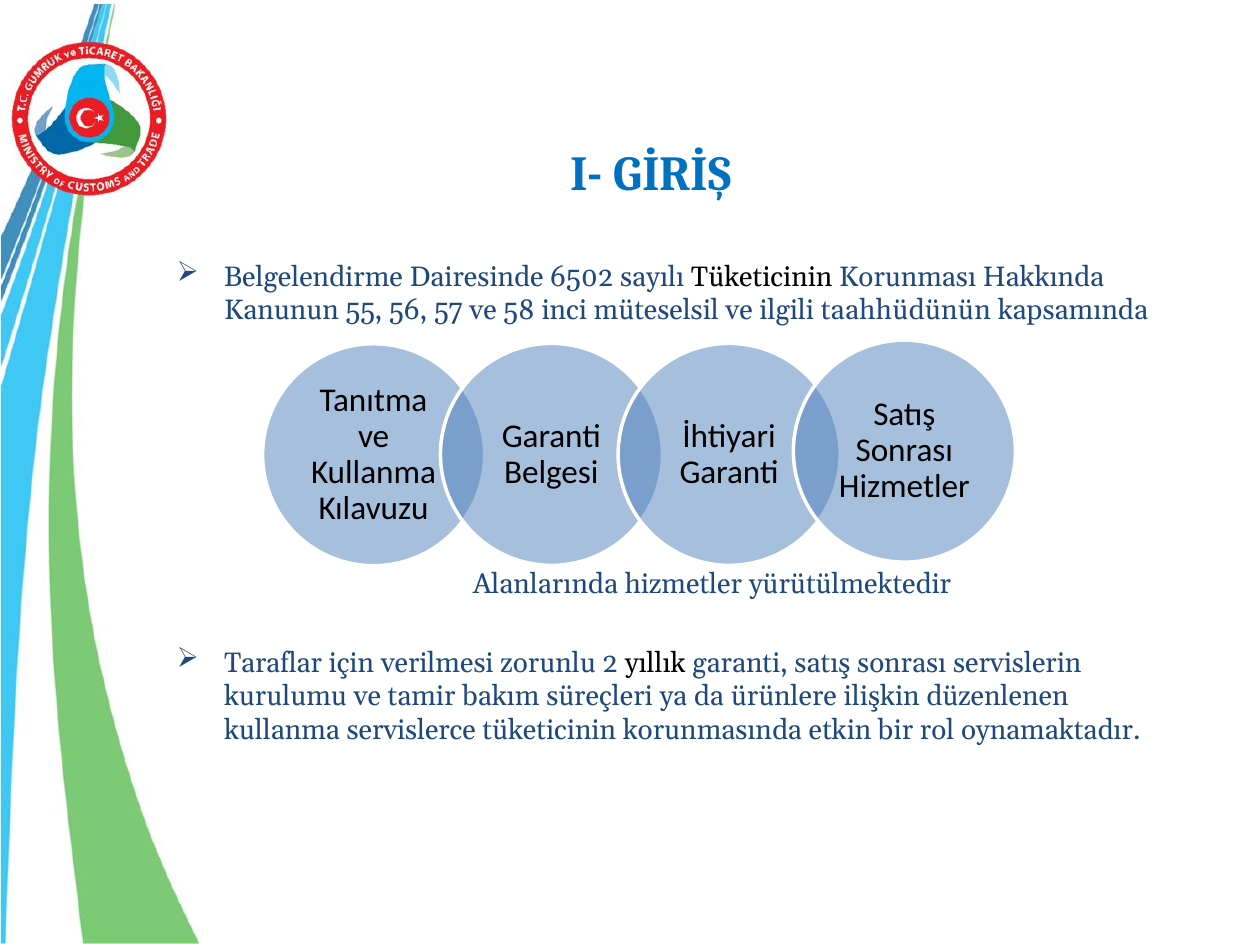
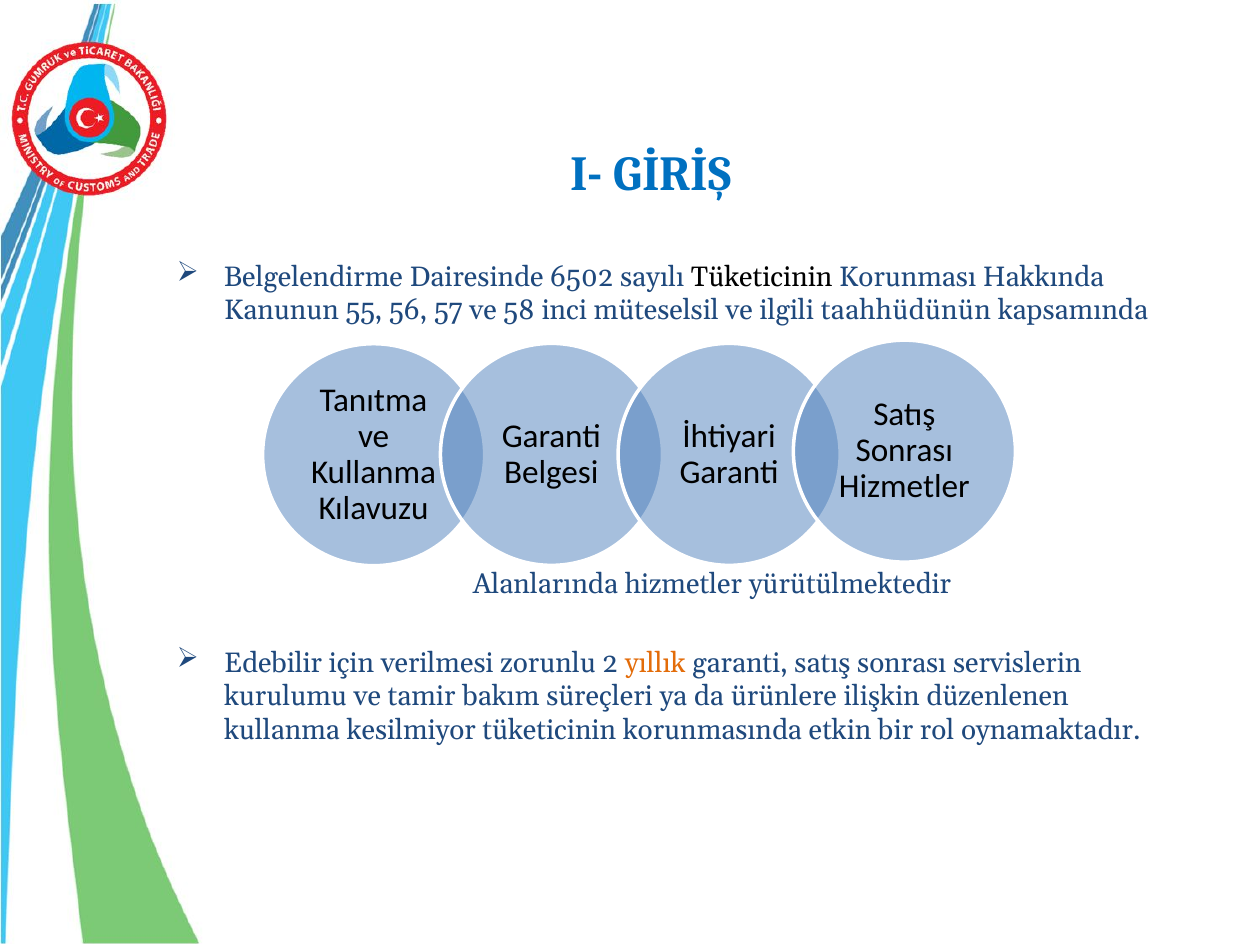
Taraflar: Taraflar -> Edebilir (273, 663)
yıllık colour: black -> orange (655, 663)
servislerce: servislerce -> kesilmiyor (411, 730)
